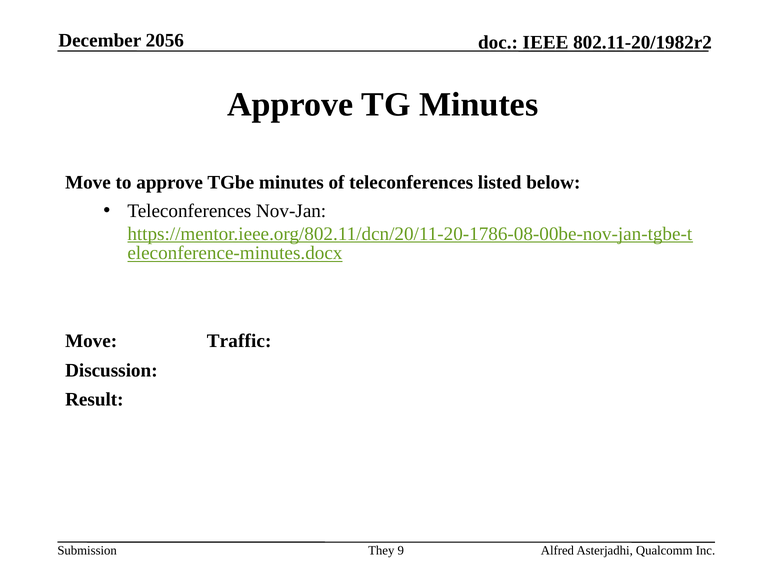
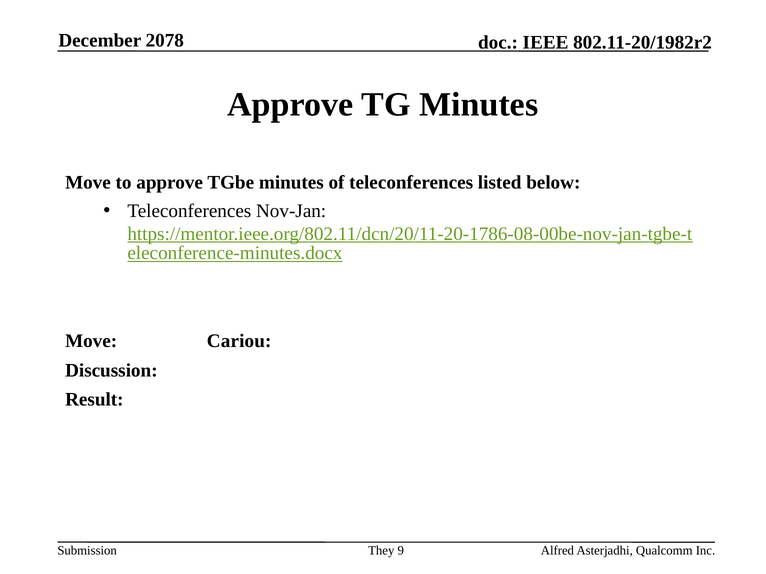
2056: 2056 -> 2078 (165, 41)
Traffic: Traffic -> Cariou (239, 341)
